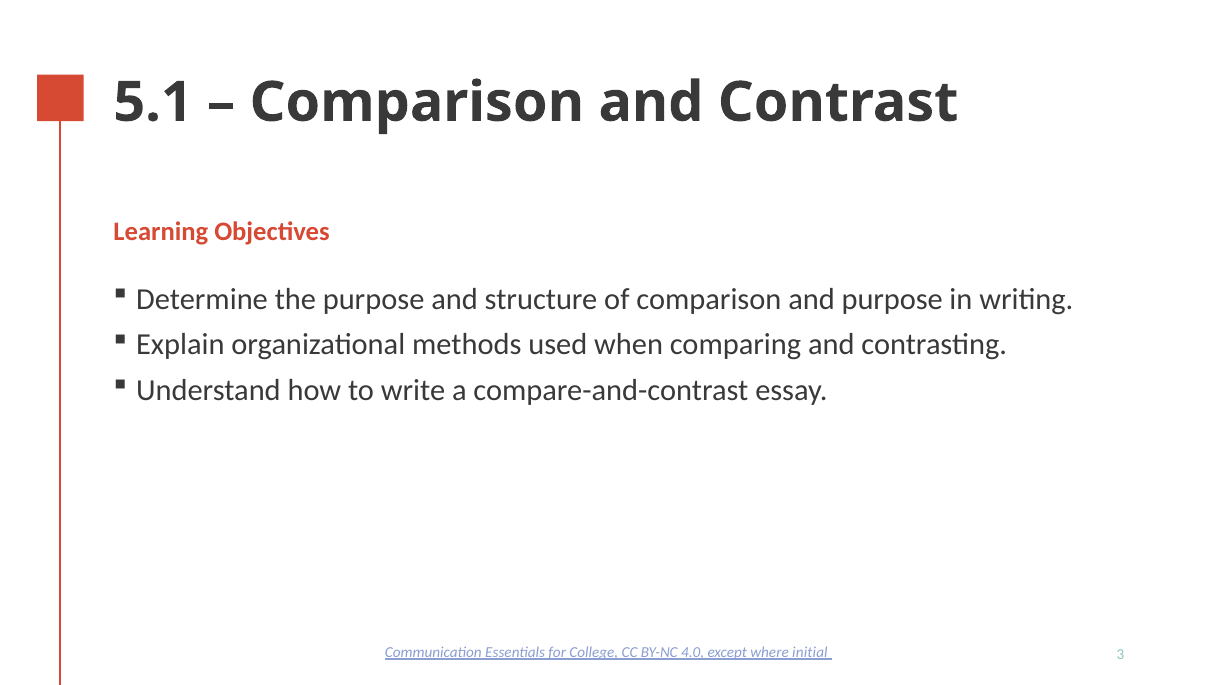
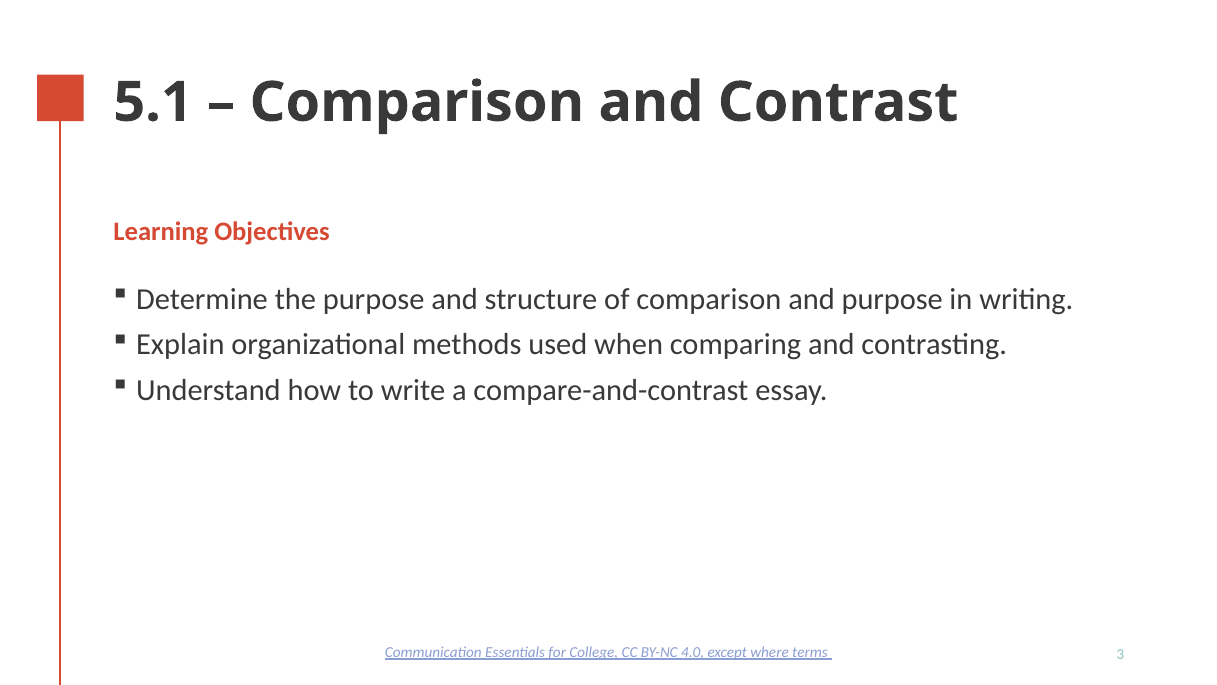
initial: initial -> terms (810, 652)
